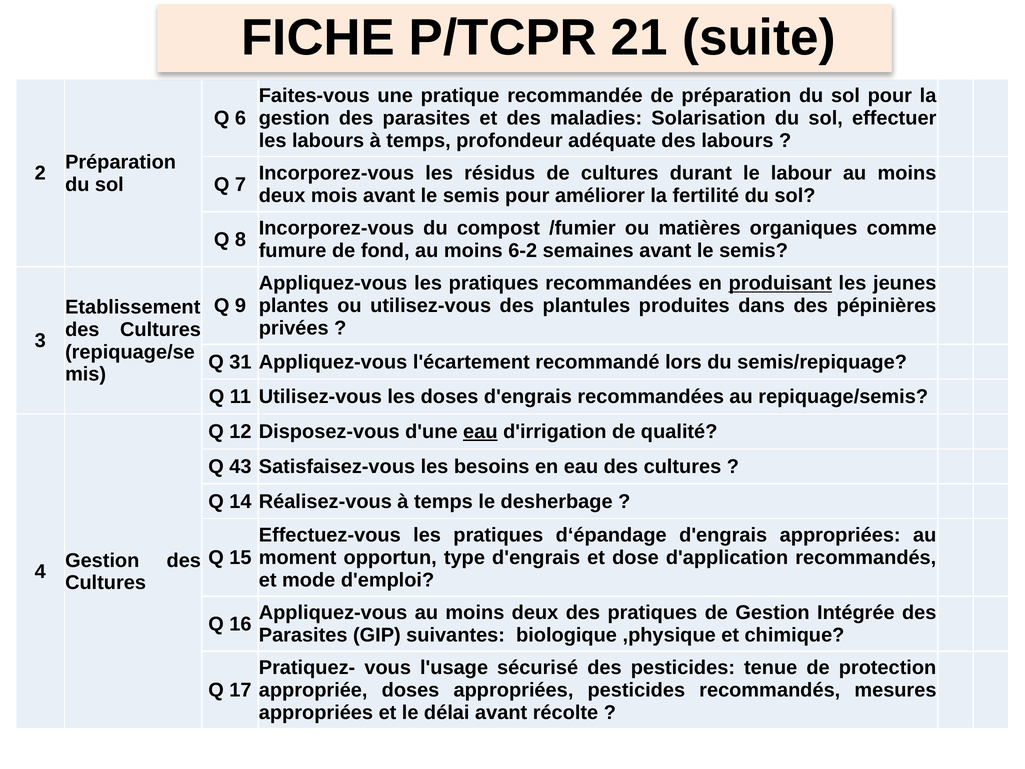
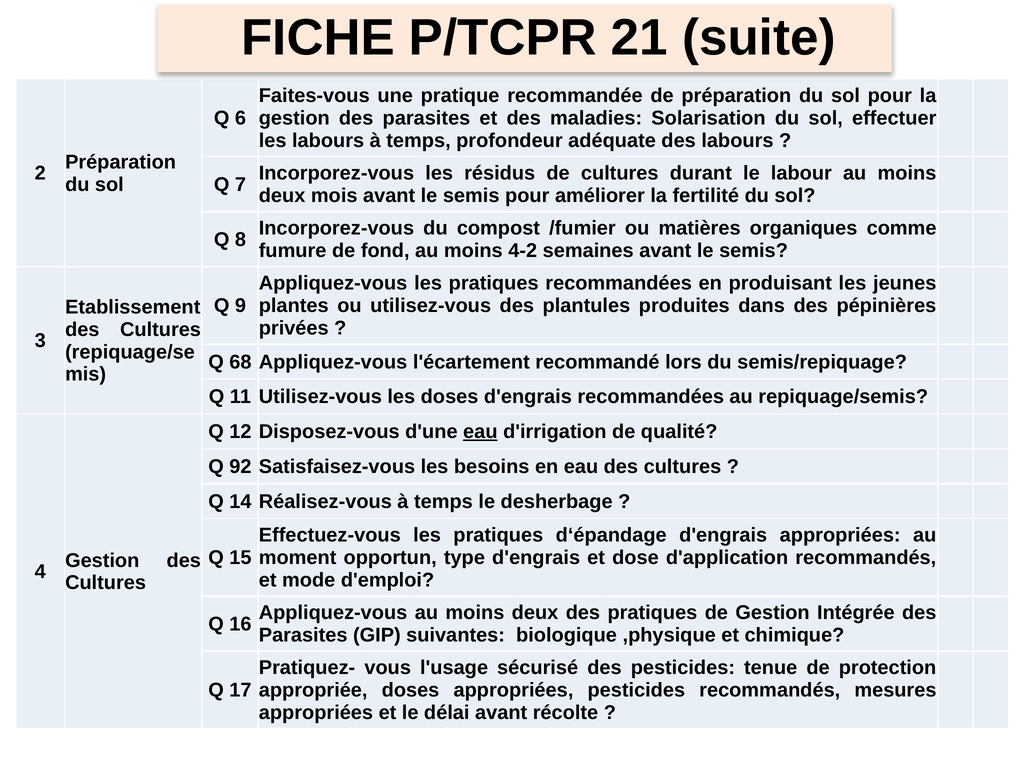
6-2: 6-2 -> 4-2 (523, 251)
produisant underline: present -> none (780, 283)
31: 31 -> 68 (240, 362)
43: 43 -> 92 (240, 466)
